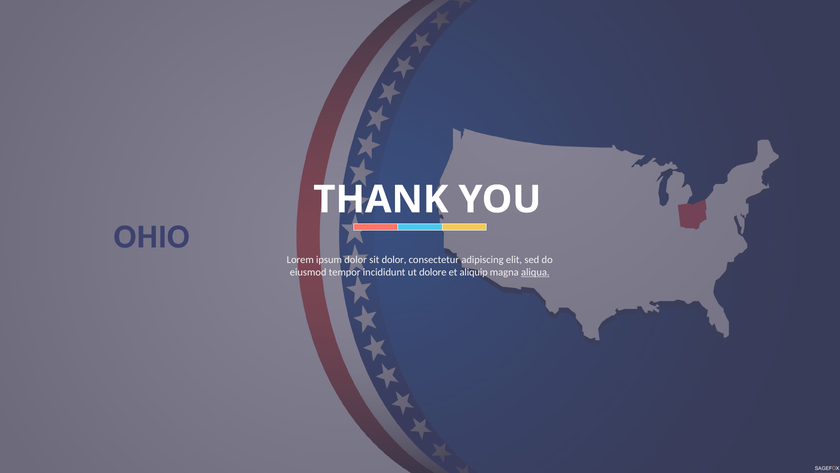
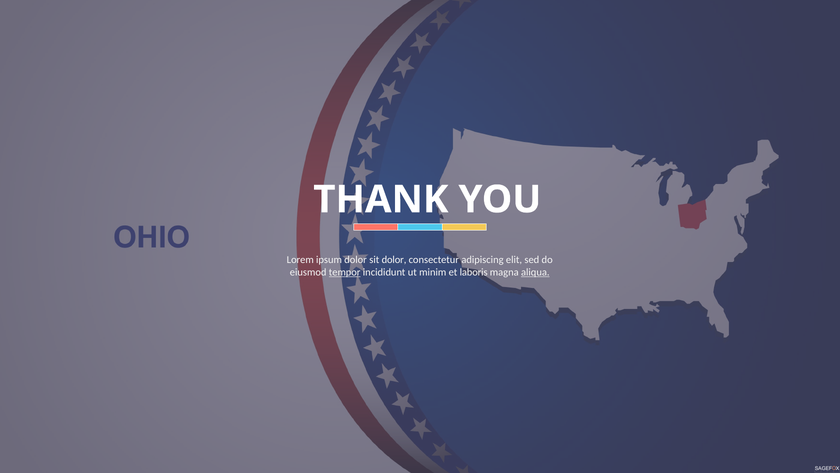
tempor underline: none -> present (345, 272)
dolore: dolore -> minim (433, 272)
aliquip: aliquip -> laboris (474, 272)
